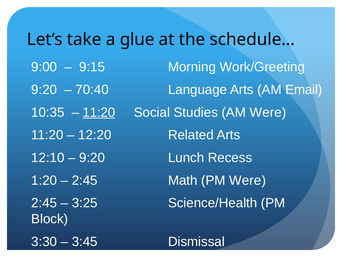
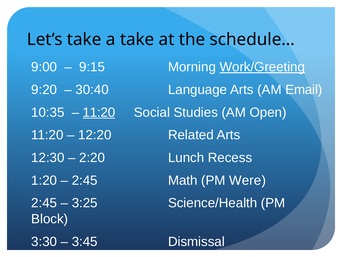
a glue: glue -> take (137, 39)
Work/Greeting underline: none -> present (262, 67)
70:40: 70:40 -> 30:40 (92, 90)
AM Were: Were -> Open (268, 112)
12:10: 12:10 -> 12:30 (48, 157)
9:20: 9:20 -> 2:20 (92, 157)
